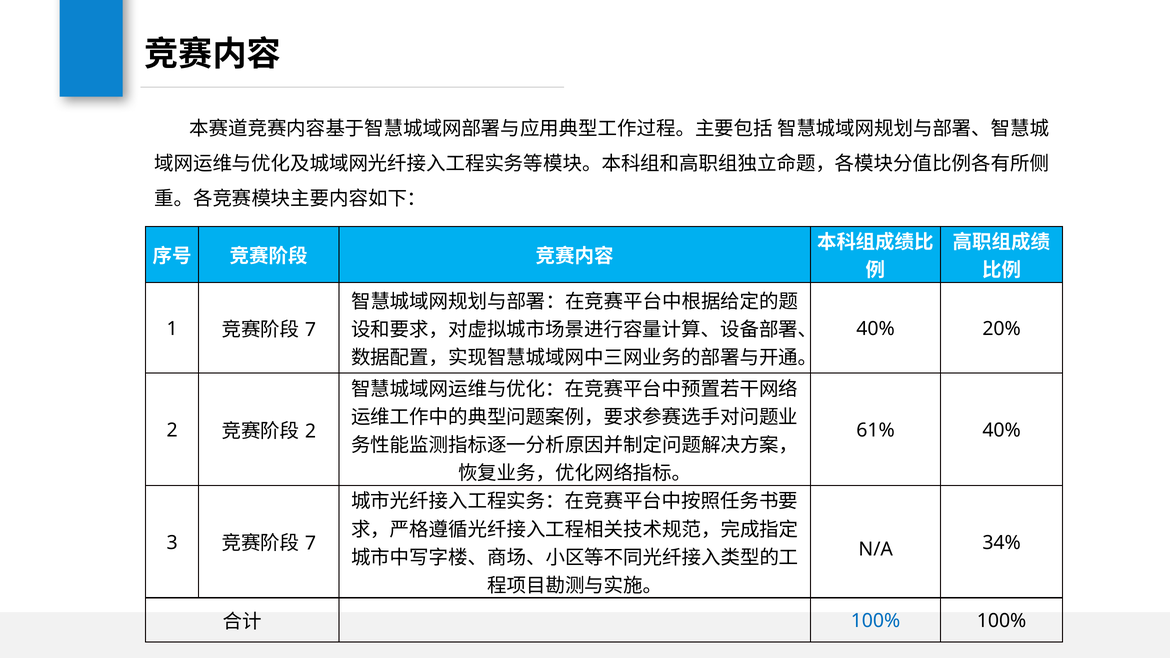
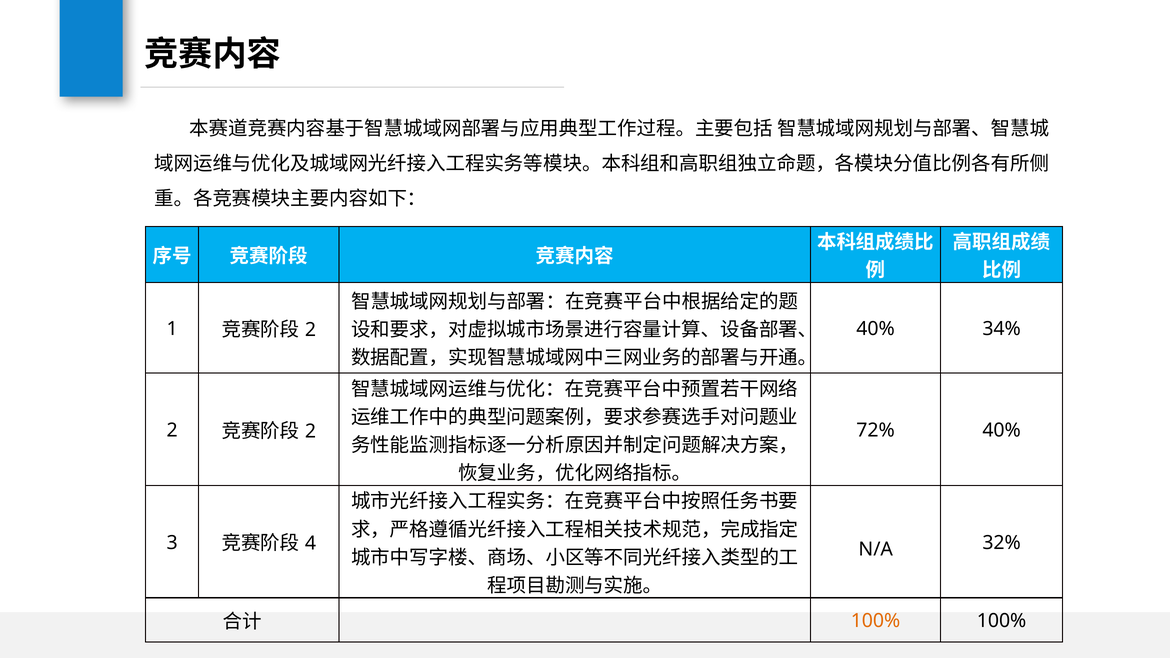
7: 7 -> 2 (311, 330)
20%: 20% -> 34% (1002, 329)
61%: 61% -> 72% (876, 430)
7: 7 -> 4 (311, 544)
34%: 34% -> 32% (1002, 543)
100% colour: blue -> orange (876, 621)
